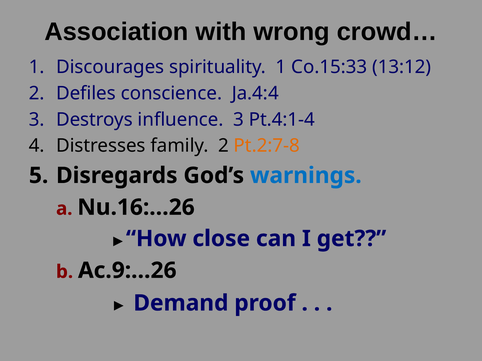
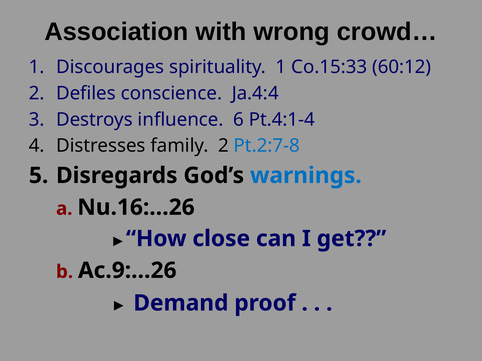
13:12: 13:12 -> 60:12 (402, 67)
influence 3: 3 -> 6 (239, 120)
Pt.2:7-8 colour: orange -> blue (267, 146)
